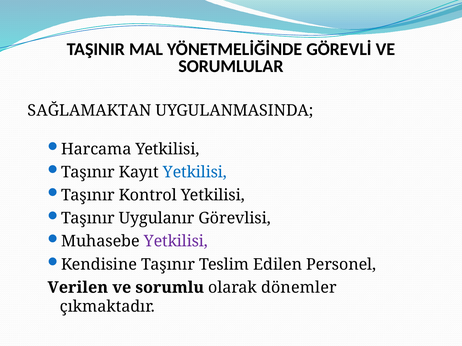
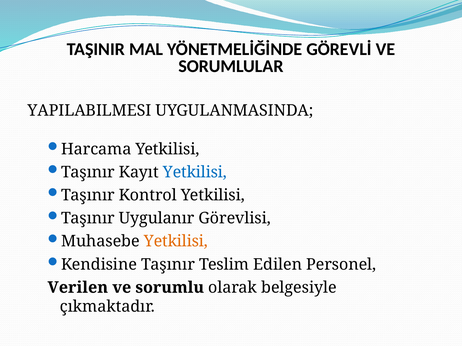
SAĞLAMAKTAN: SAĞLAMAKTAN -> YAPILABILMESI (90, 111)
Yetkilisi colour: purple -> orange (176, 242)
dönemler: dönemler -> belgesiyle (299, 288)
